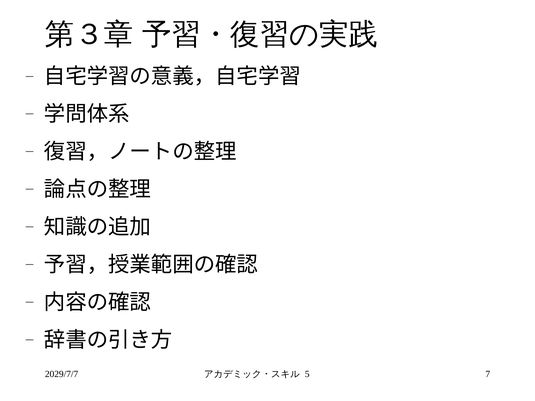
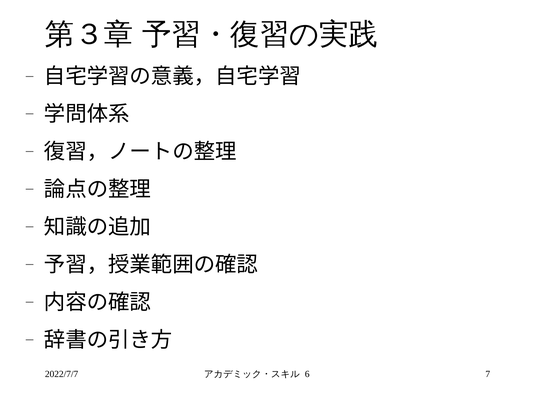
2029/7/7: 2029/7/7 -> 2022/7/7 (62, 374)
5: 5 -> 6 (307, 374)
